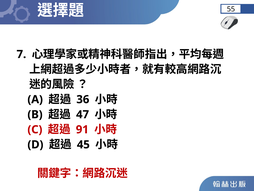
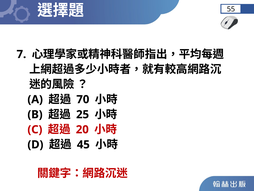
36: 36 -> 70 (83, 99)
47: 47 -> 25 (83, 114)
91: 91 -> 20 (82, 129)
